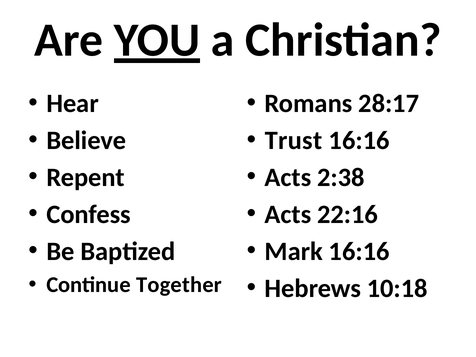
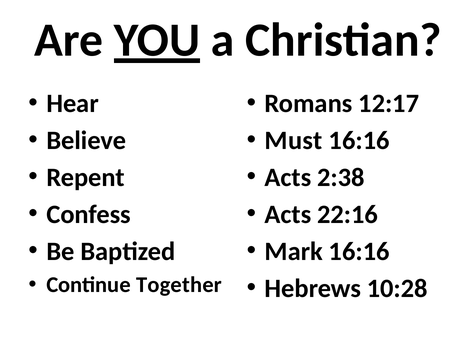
28:17: 28:17 -> 12:17 (389, 103)
Trust: Trust -> Must (294, 140)
10:18: 10:18 -> 10:28 (397, 288)
